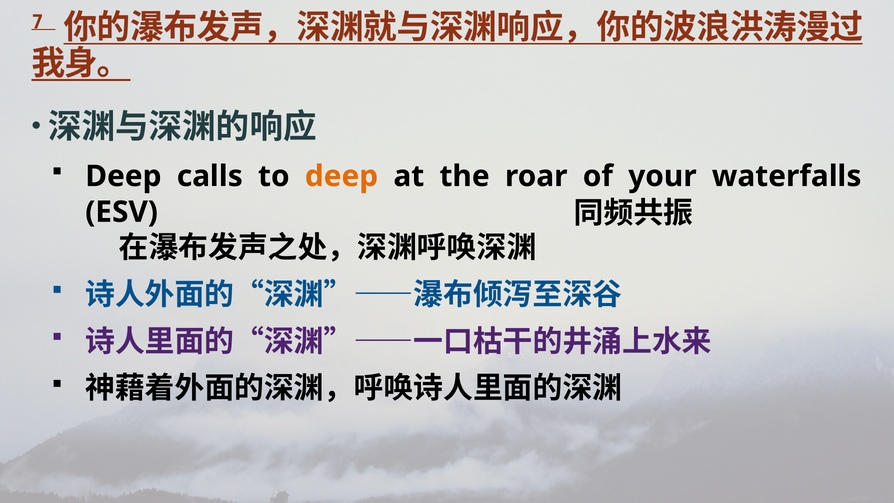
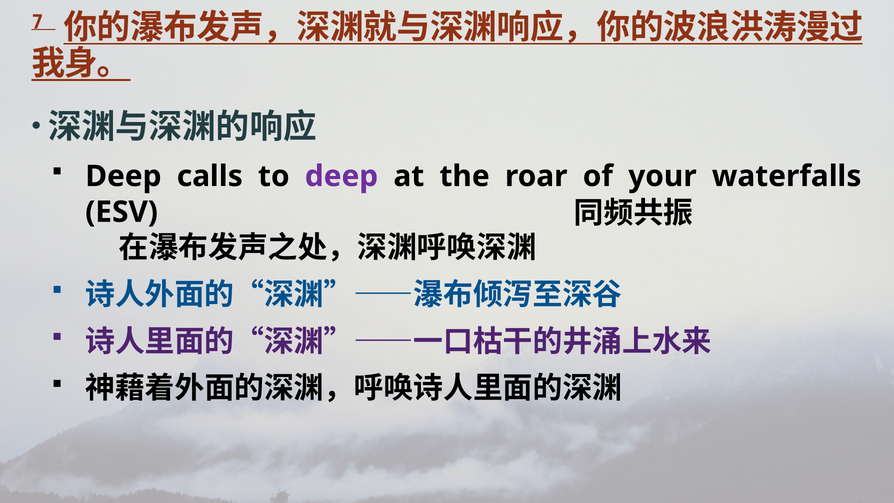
deep colour: orange -> purple (341, 176)
